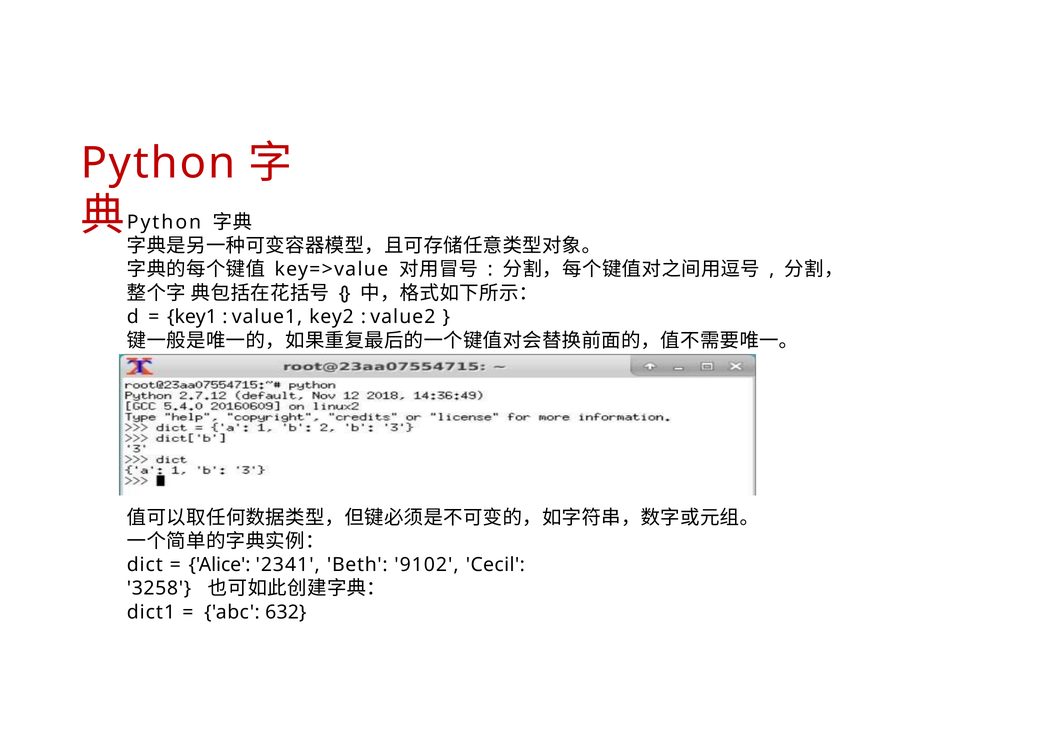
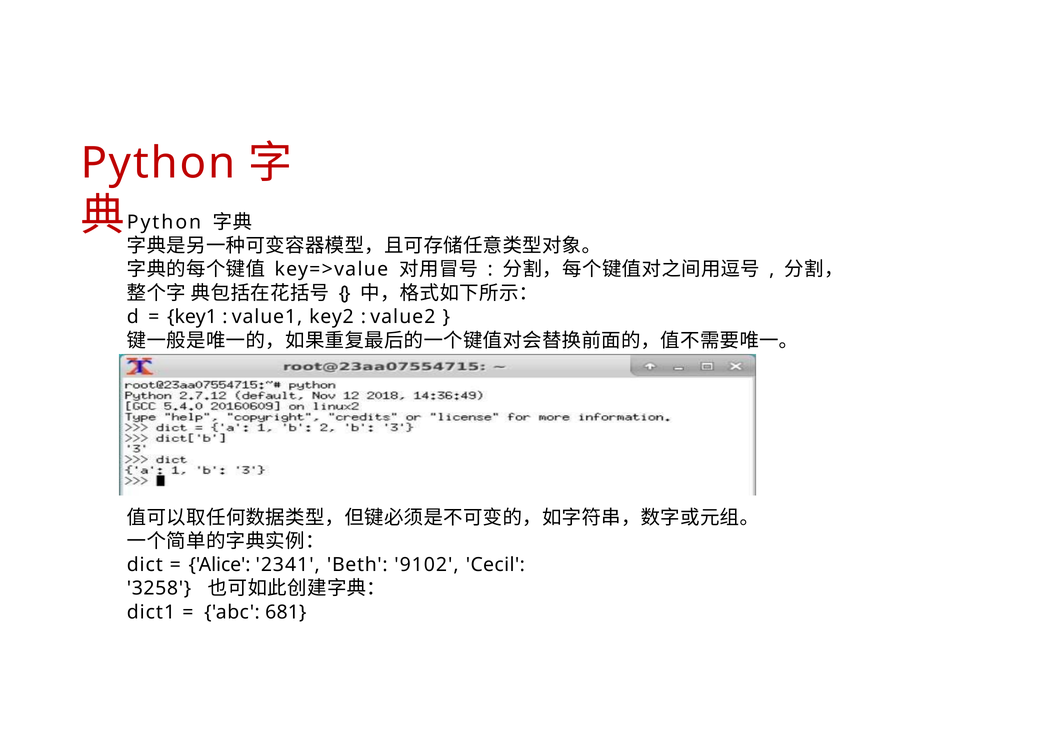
632: 632 -> 681 (286, 612)
